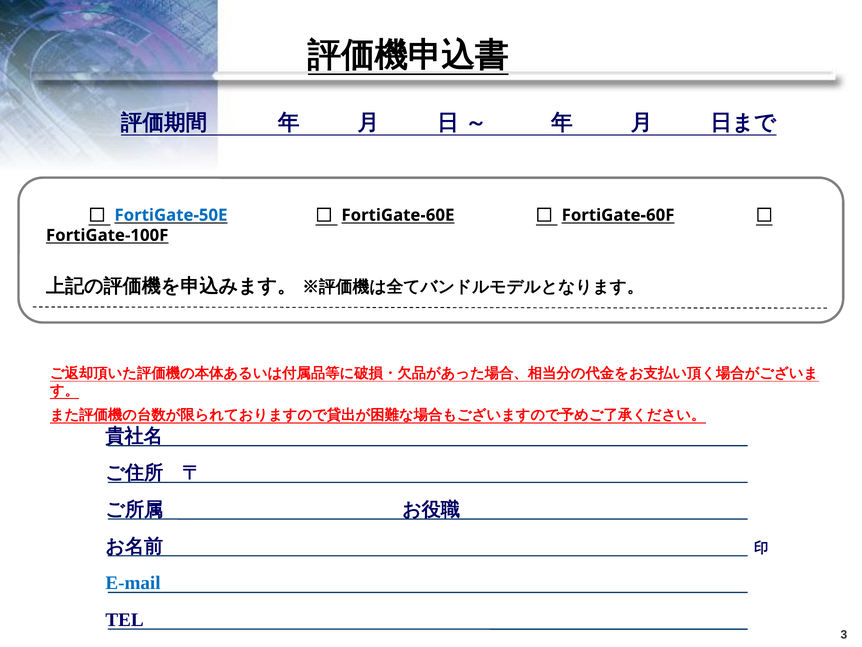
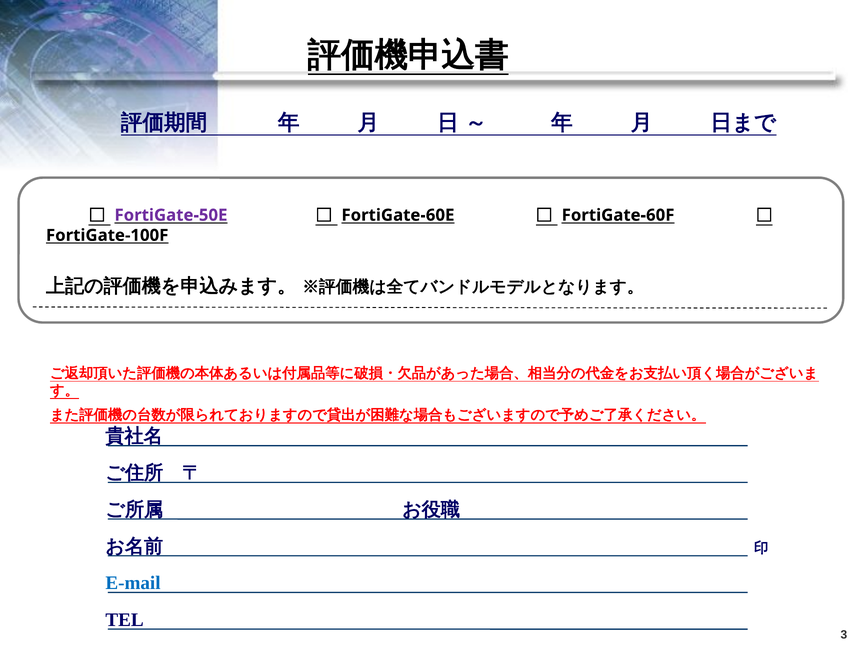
FortiGate-50E colour: blue -> purple (171, 215)
